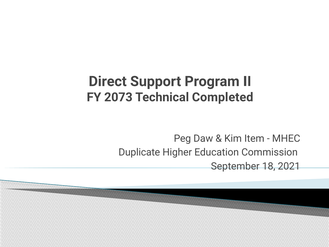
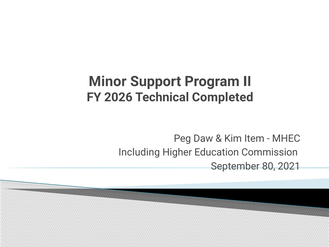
Direct: Direct -> Minor (108, 81)
2073: 2073 -> 2026 (118, 97)
Duplicate: Duplicate -> Including (139, 152)
18: 18 -> 80 (269, 166)
